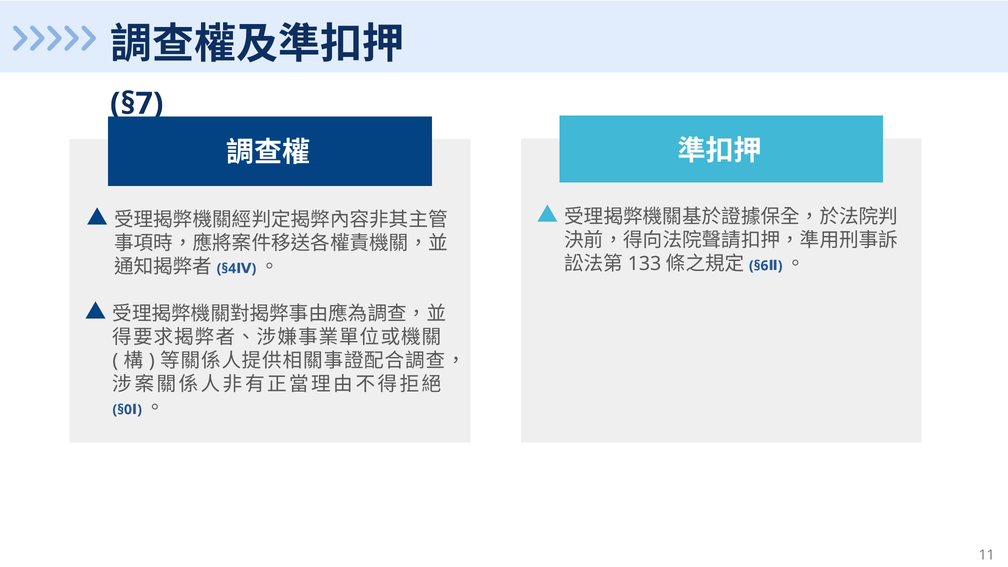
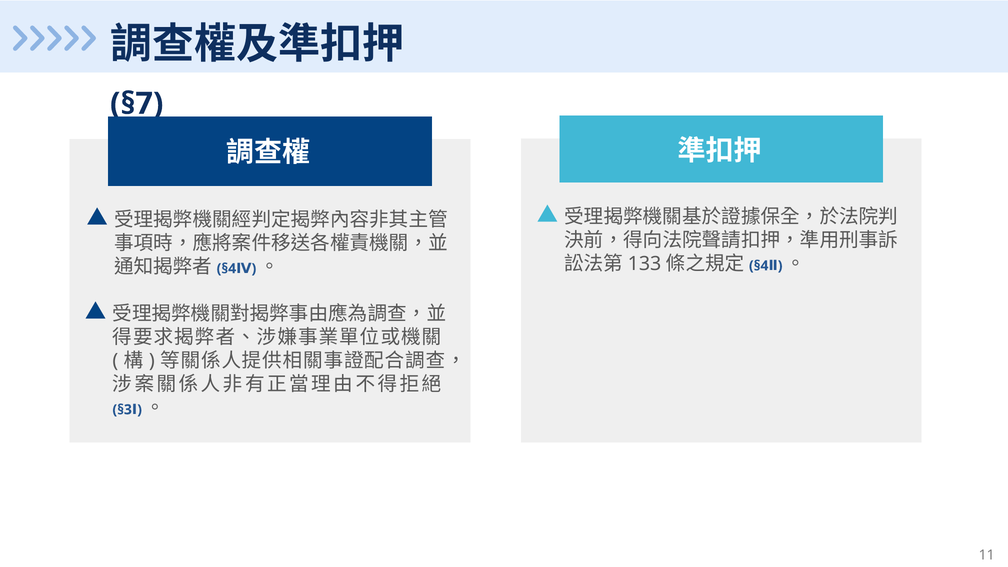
§6: §6 -> §4 (759, 266)
§0: §0 -> §3 (122, 410)
